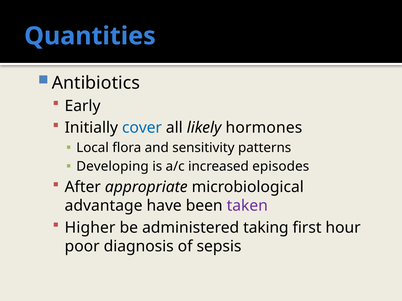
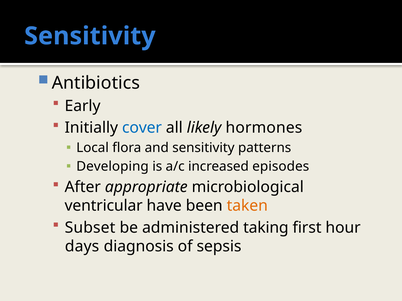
Quantities: Quantities -> Sensitivity (90, 36)
advantage: advantage -> ventricular (104, 206)
taken colour: purple -> orange (247, 206)
Higher: Higher -> Subset (90, 228)
poor: poor -> days (82, 247)
